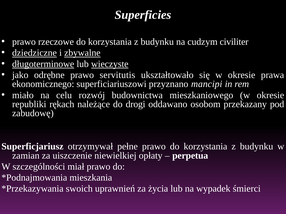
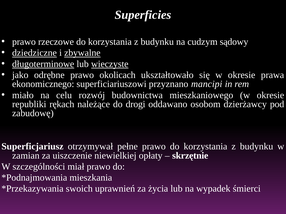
civiliter: civiliter -> sądowy (234, 42)
servitutis: servitutis -> okolicach (118, 75)
przekazany: przekazany -> dzierżawcy (245, 104)
perpetua: perpetua -> skrzętnie (190, 156)
